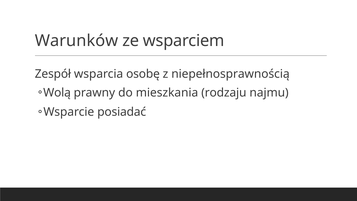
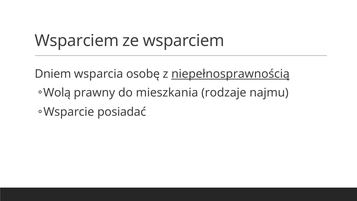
Warunków: Warunków -> Wsparciem (77, 41)
Zespół: Zespół -> Dniem (53, 74)
niepełnosprawnością underline: none -> present (230, 74)
rodzaju: rodzaju -> rodzaje (224, 93)
